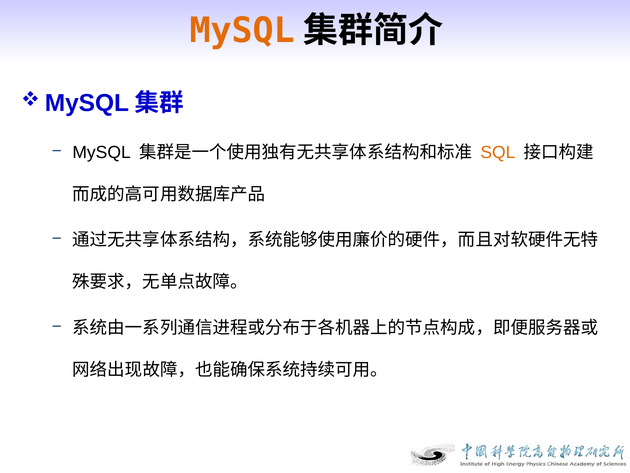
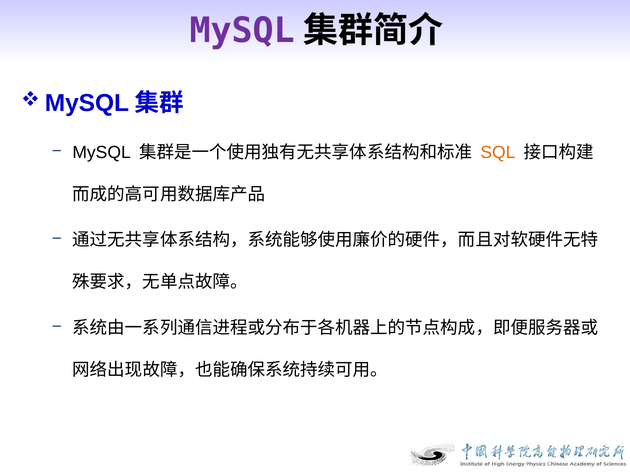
MySQL colour: orange -> purple (242, 30)
